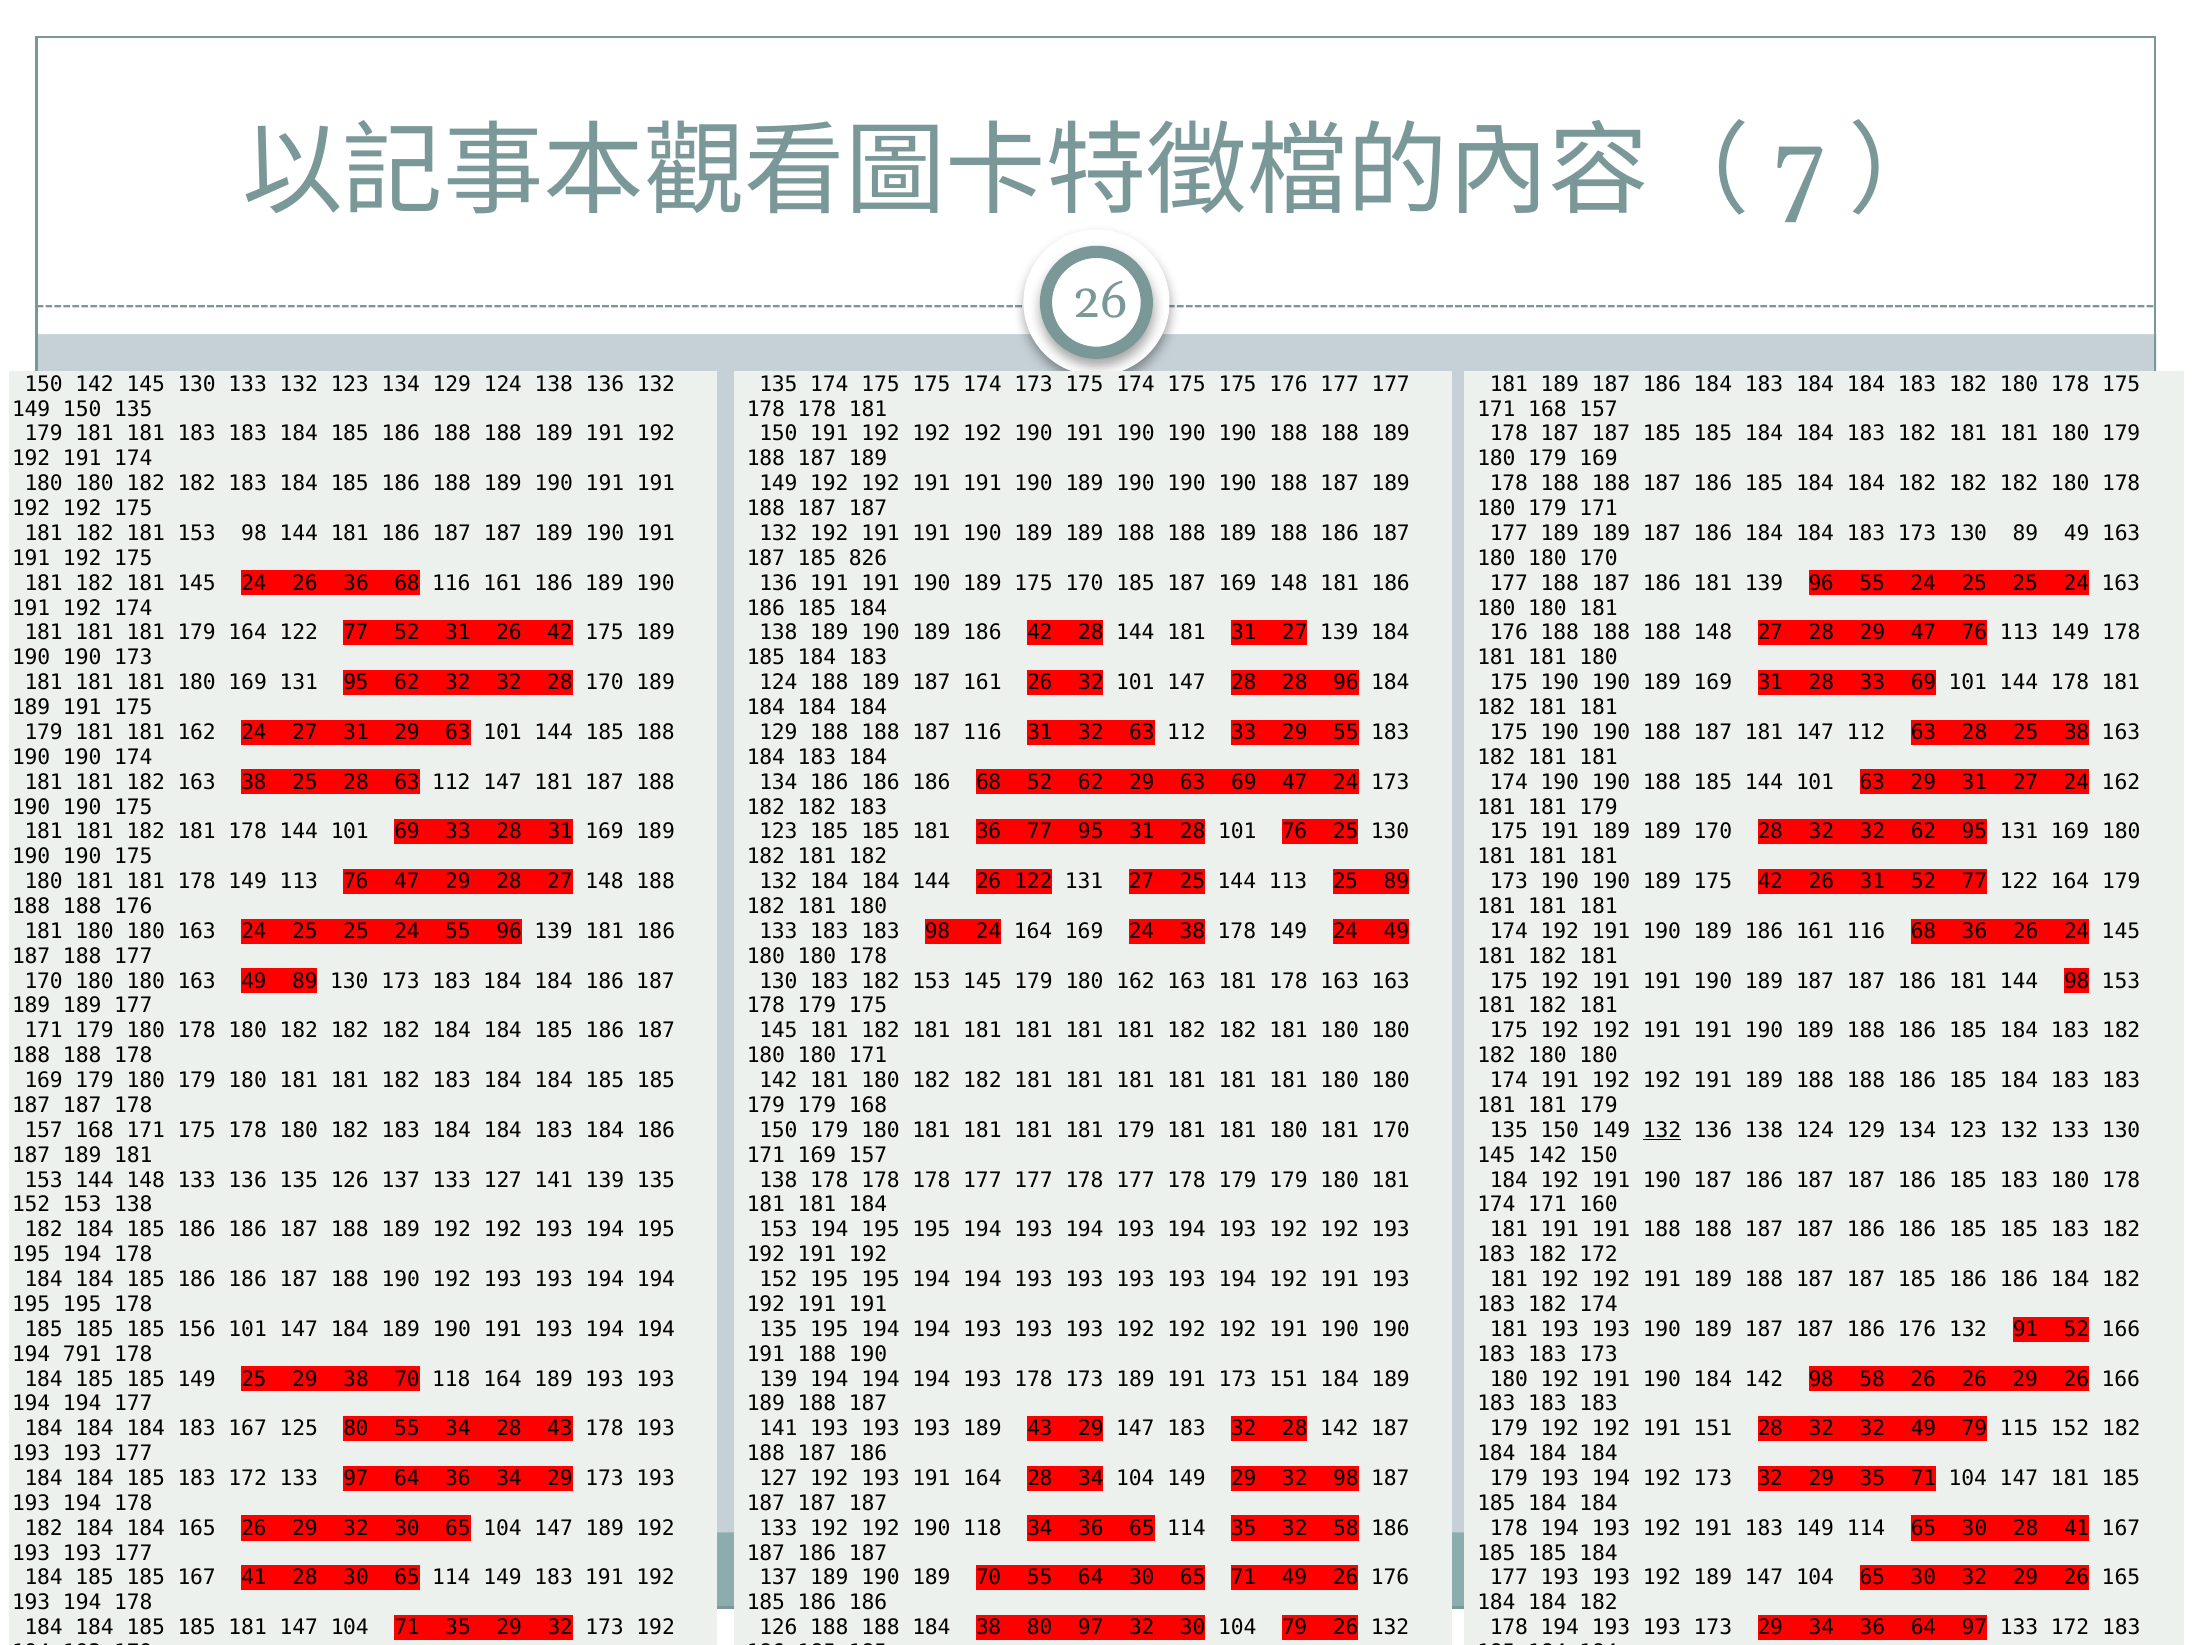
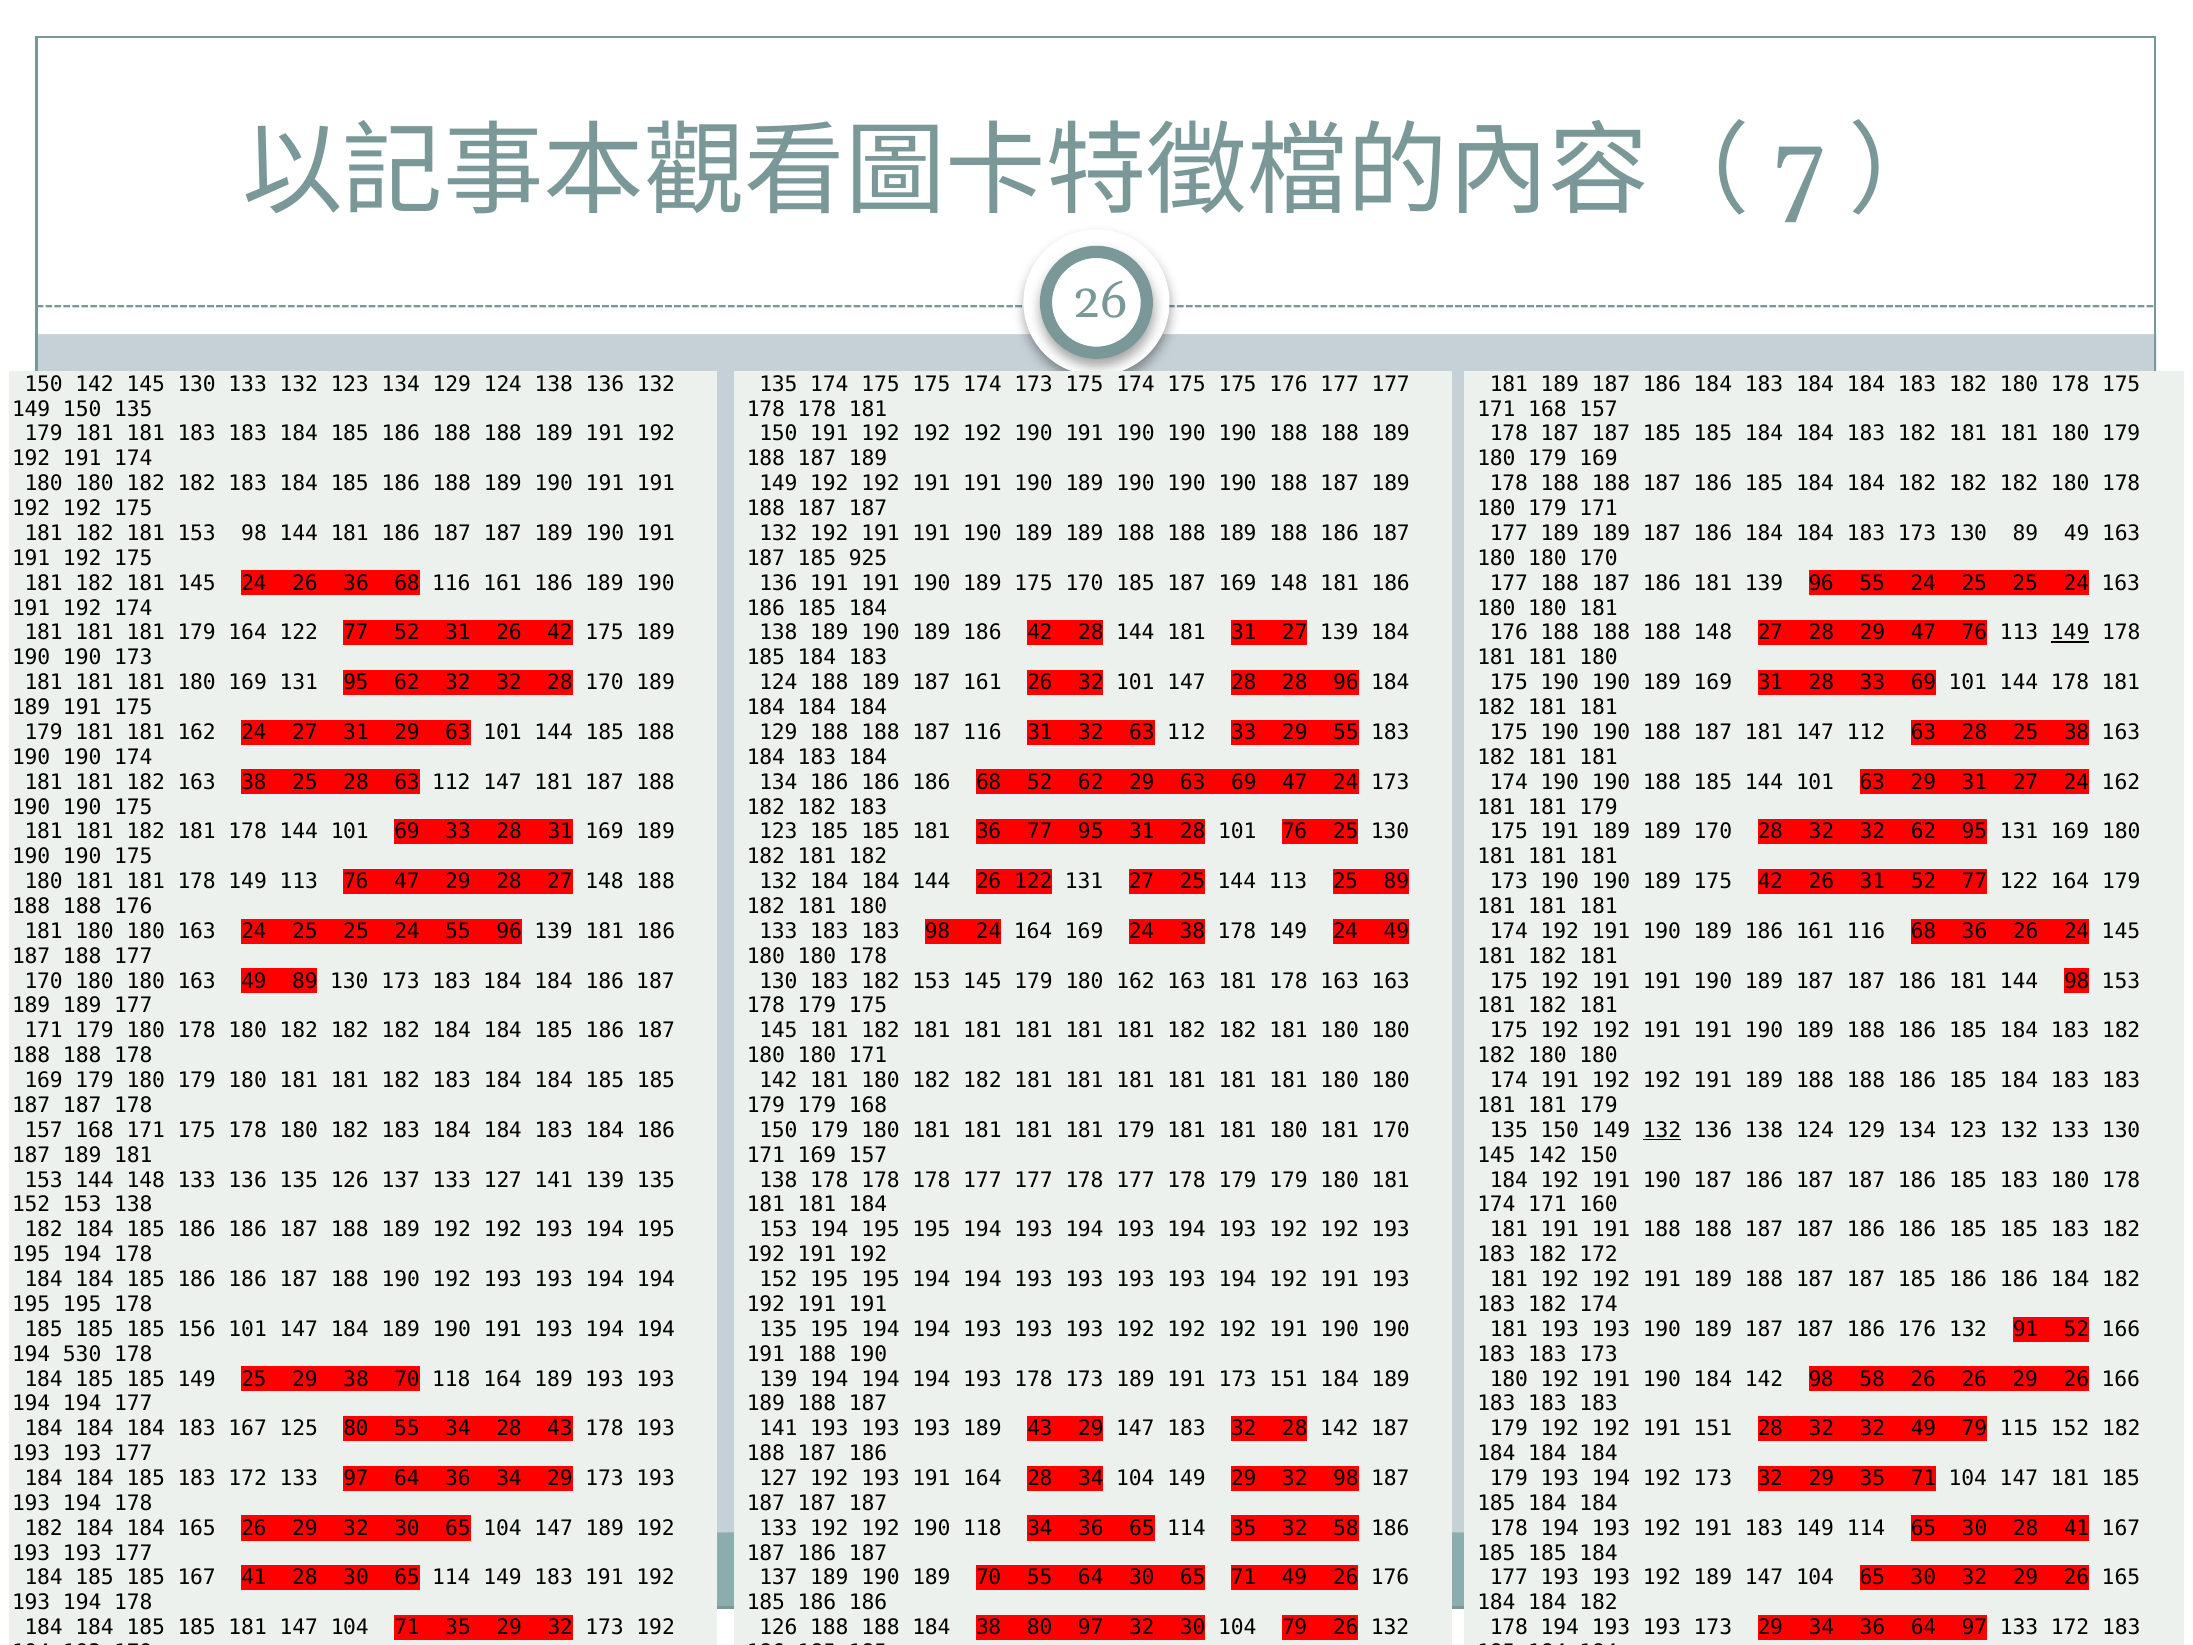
826: 826 -> 925 (868, 558)
149 underline: none -> present (2070, 633)
791: 791 -> 530 (82, 1354)
